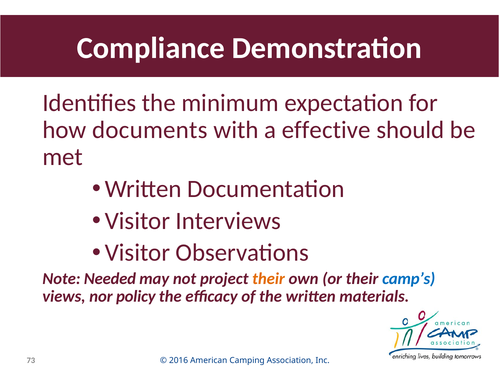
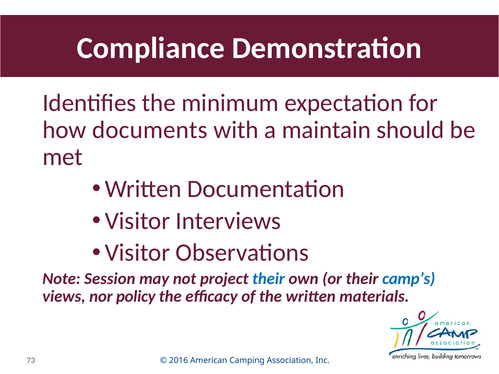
effective: effective -> maintain (326, 130)
Needed: Needed -> Session (110, 279)
their colour: orange -> blue (269, 279)
